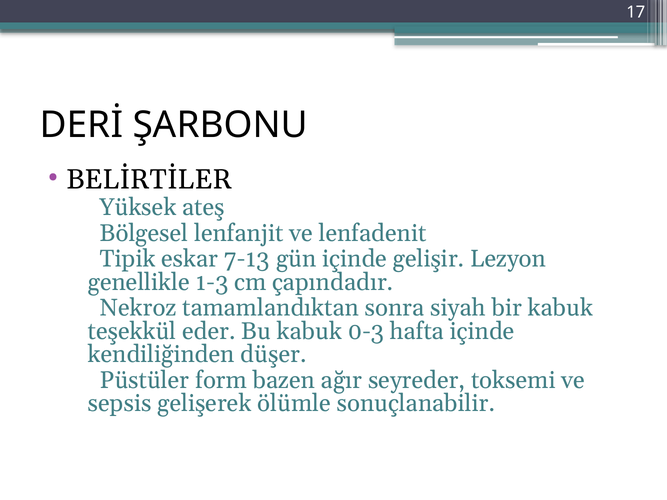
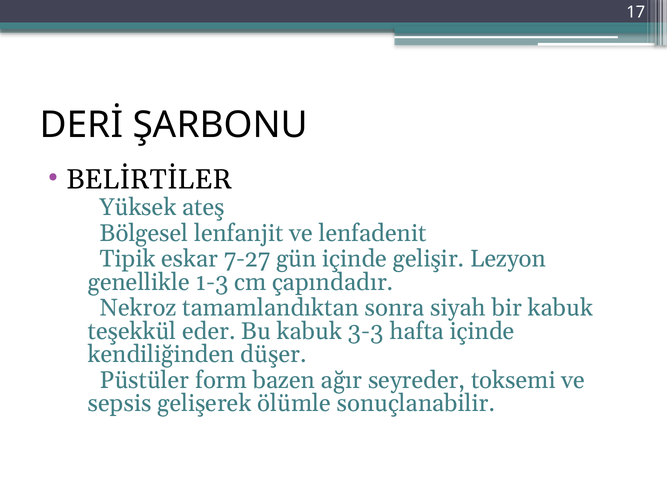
7-13: 7-13 -> 7-27 (247, 259)
0-3: 0-3 -> 3-3 (366, 331)
